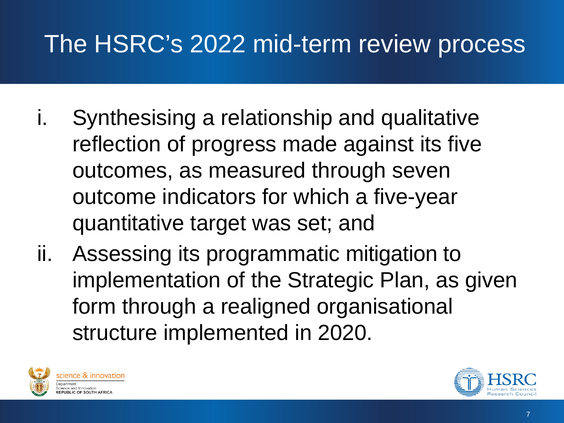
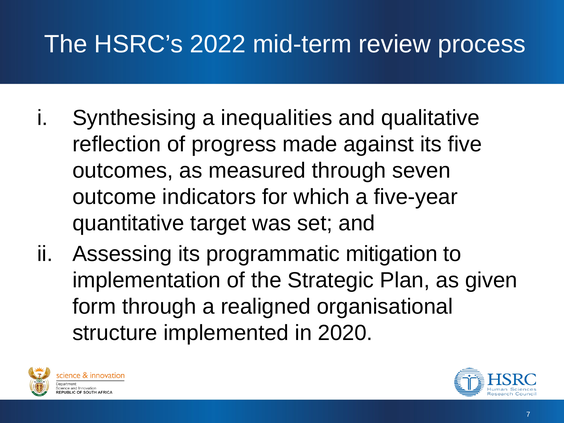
relationship: relationship -> inequalities (277, 118)
